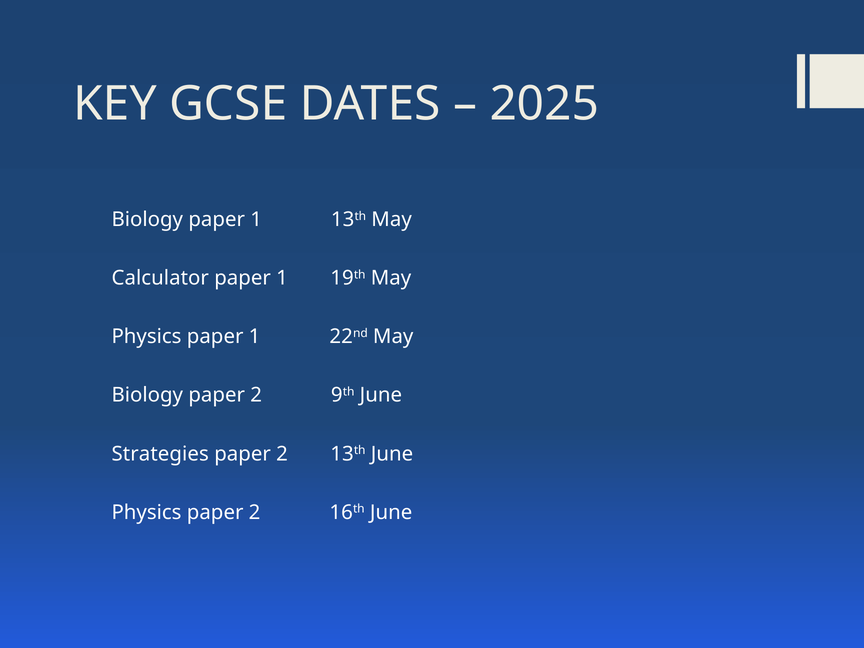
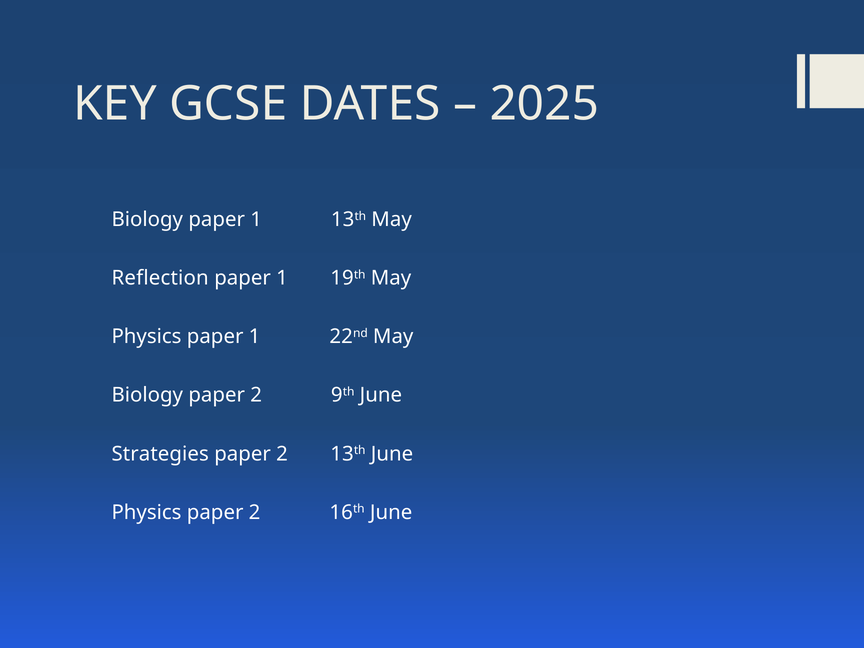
Calculator: Calculator -> Reflection (160, 278)
